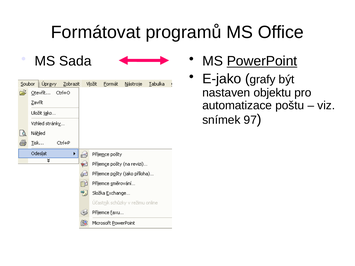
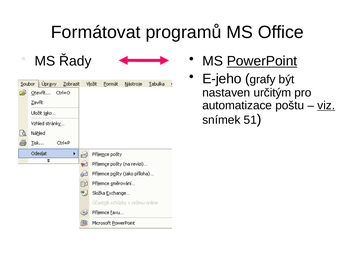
Sada: Sada -> Řady (75, 61)
E-jako: E-jako -> E-jeho (222, 79)
objektu: objektu -> určitým (272, 93)
viz underline: none -> present (326, 106)
97: 97 -> 51 (250, 120)
